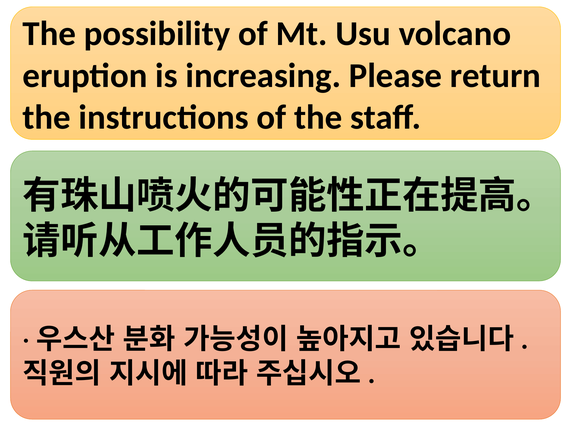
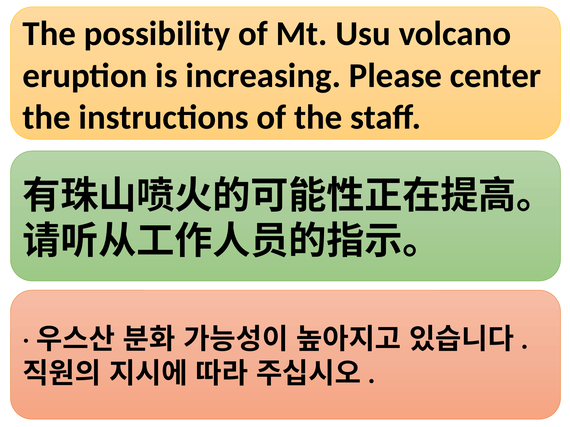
return: return -> center (496, 76)
